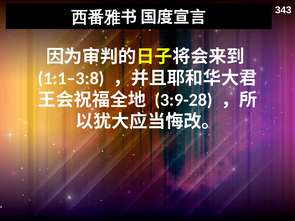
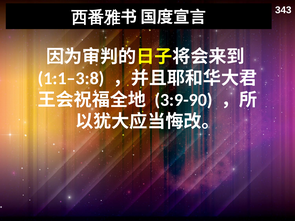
3:9-28: 3:9-28 -> 3:9-90 (183, 100)
